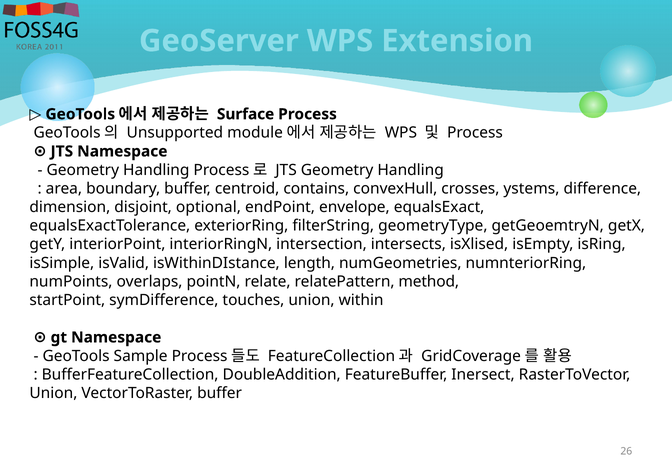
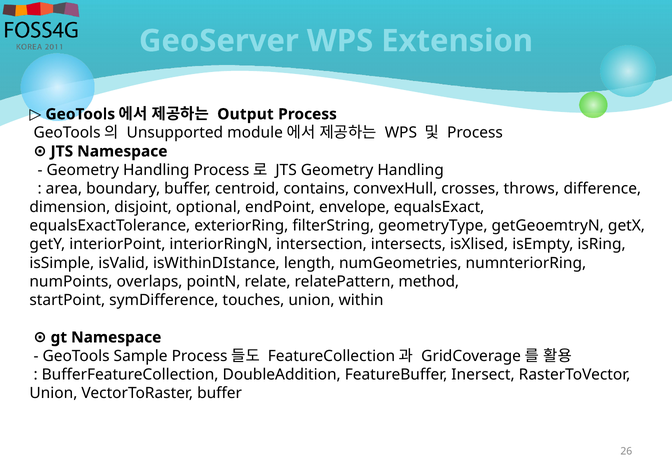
Surface: Surface -> Output (245, 114)
ystems: ystems -> throws (531, 189)
